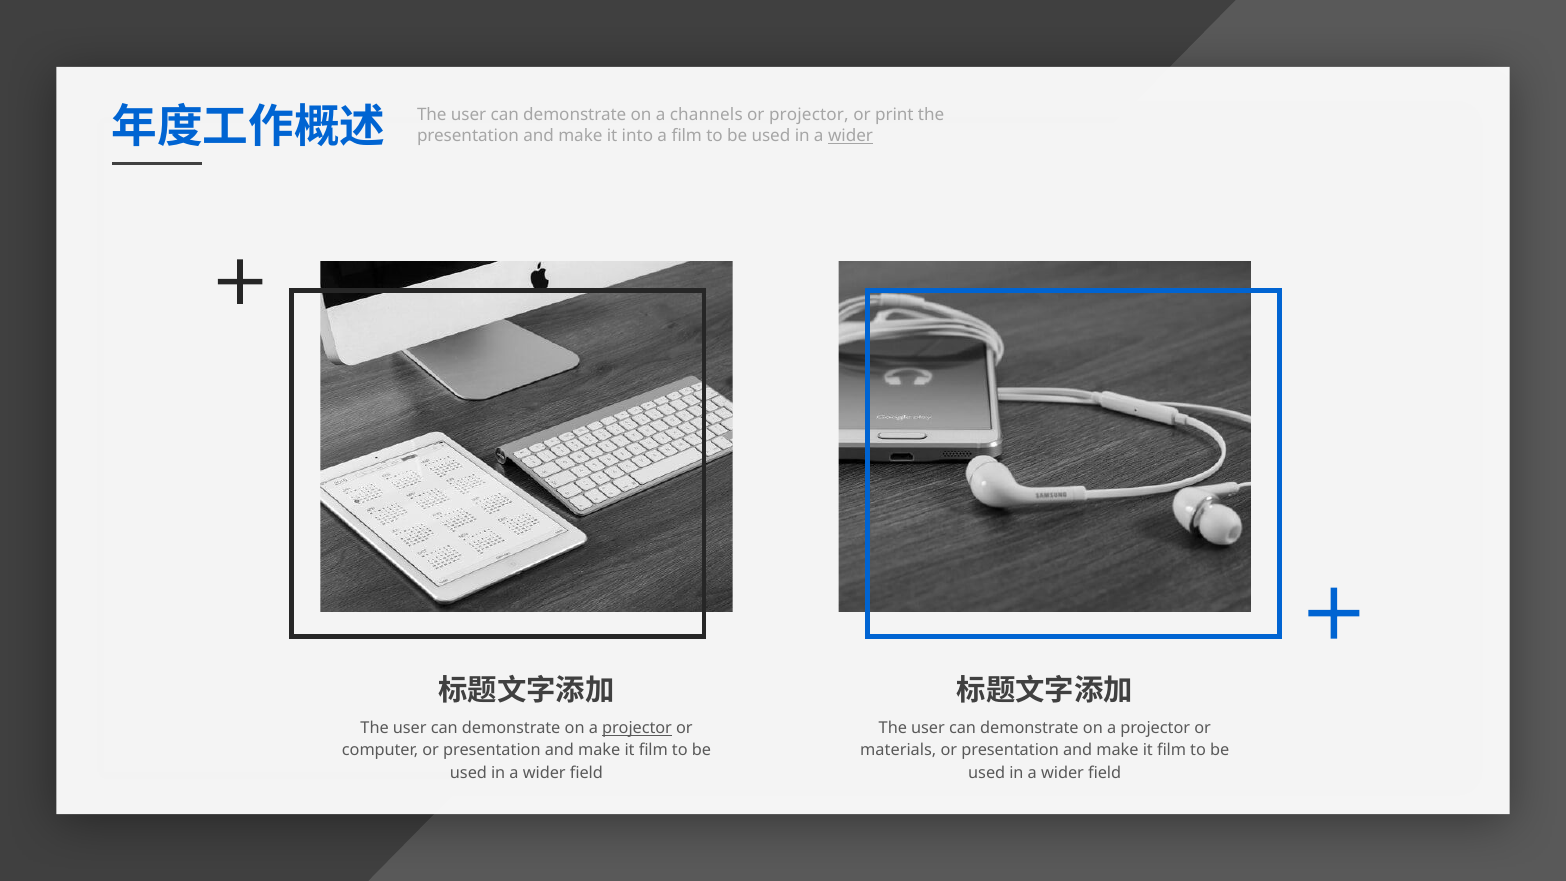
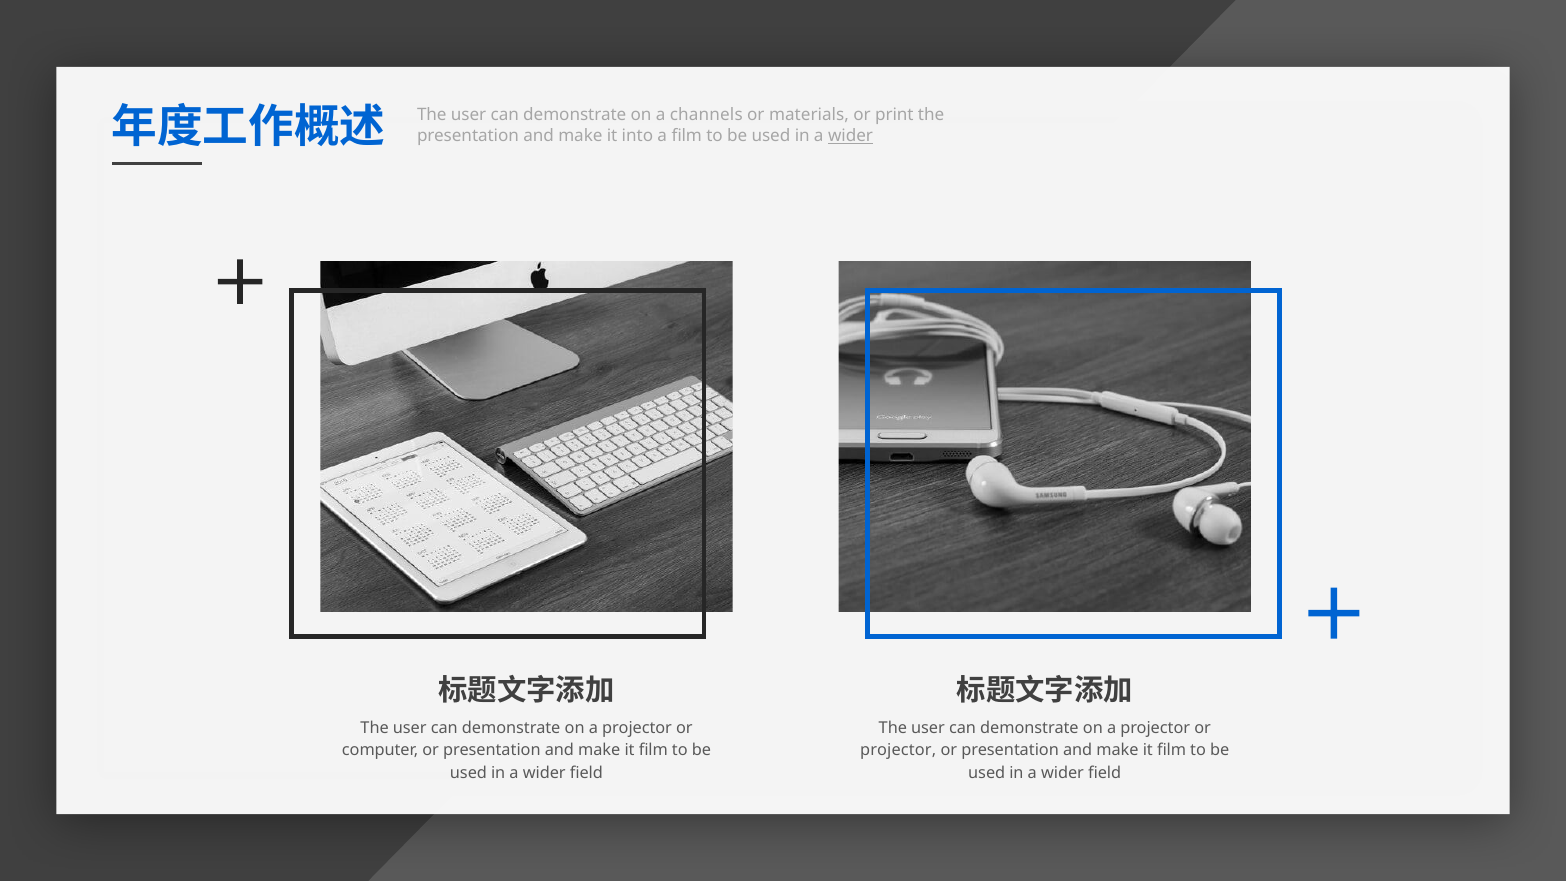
or projector: projector -> materials (809, 115)
projector underline: present -> none (637, 728)
materials: materials -> projector (898, 750)
